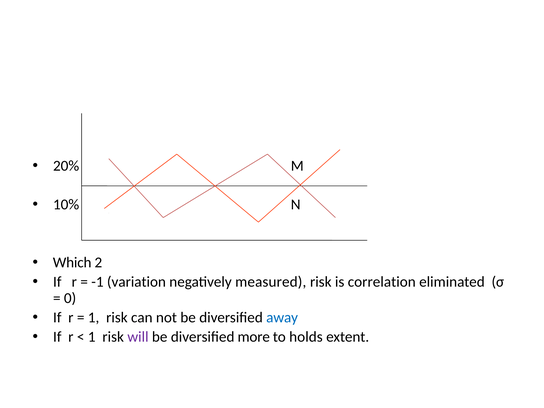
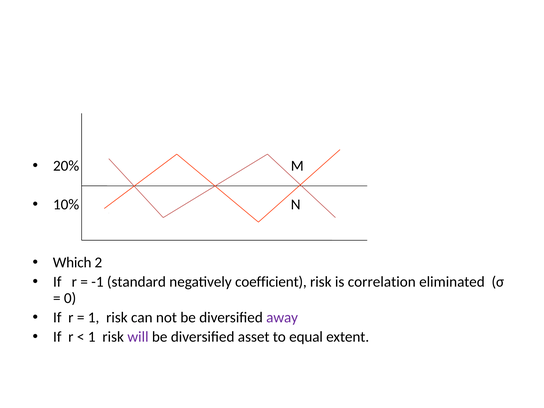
variation: variation -> standard (136, 282)
measured: measured -> coefficient (271, 282)
away colour: blue -> purple (282, 318)
more: more -> asset (254, 337)
holds: holds -> equal (306, 337)
